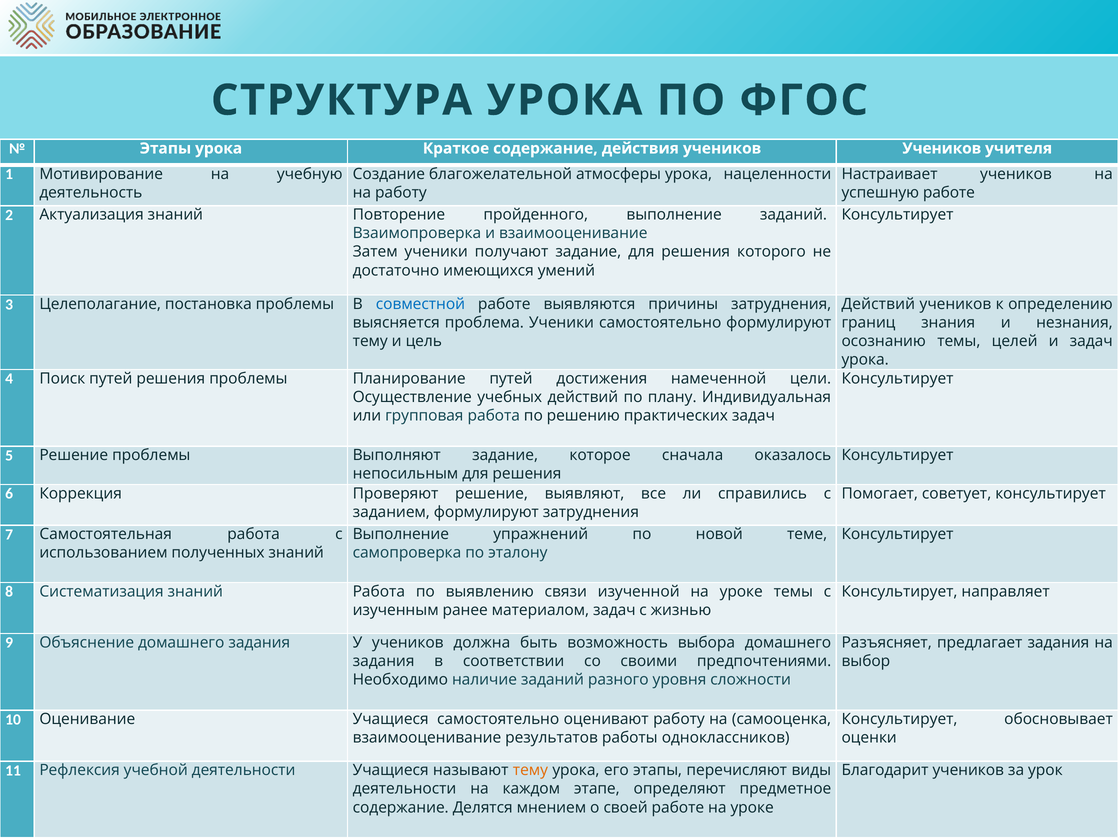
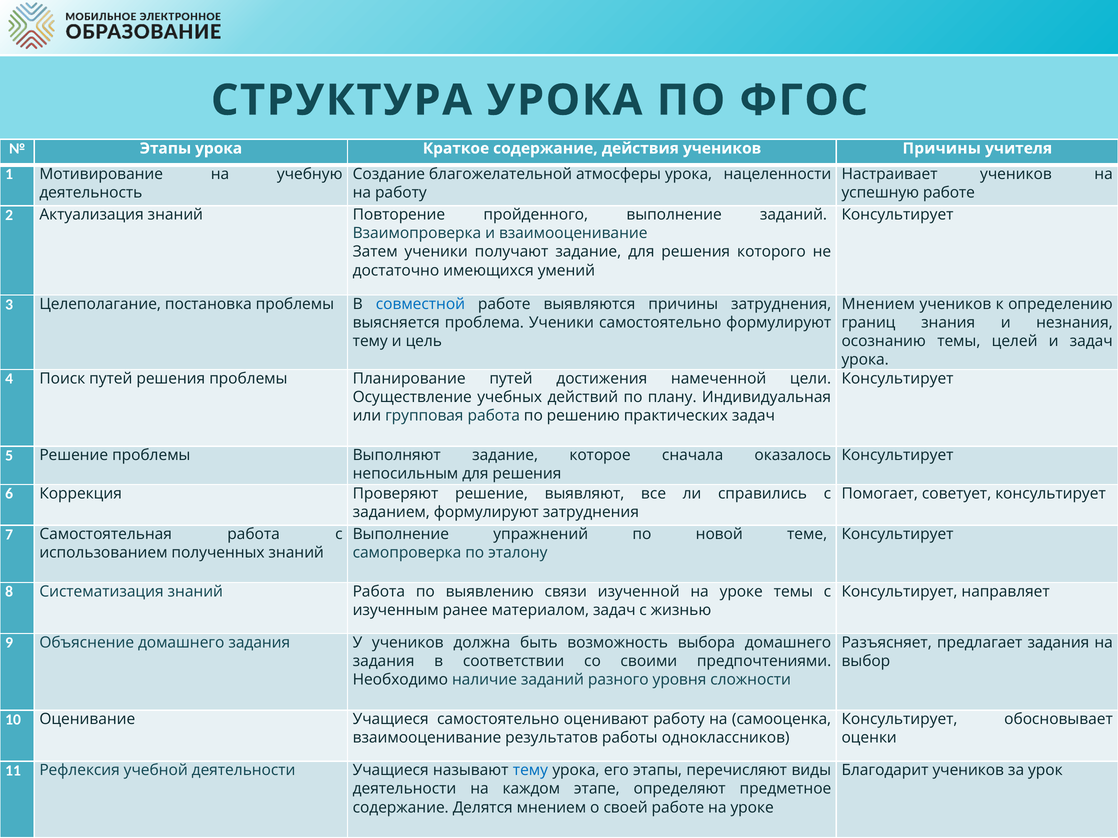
учеников Учеников: Учеников -> Причины (942, 148)
Действий: Действий -> Мнением (878, 304)
тему colour: orange -> blue (530, 771)
